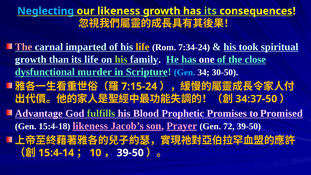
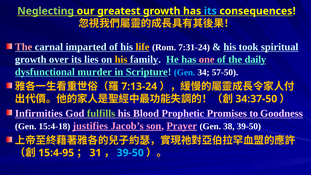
Neglecting colour: light blue -> light green (46, 11)
our likeness: likeness -> greatest (119, 11)
its colour: light green -> light blue (210, 11)
7:34-24: 7:34-24 -> 7:31-24 (194, 47)
than: than -> over (59, 59)
its life: life -> lies (91, 59)
his colour: light green -> yellow (121, 59)
one colour: white -> pink (207, 59)
close: close -> daily (255, 59)
30-50: 30-50 -> 57-50 (225, 72)
7:15-24: 7:15-24 -> 7:13-24 (139, 86)
Advantage: Advantage -> Infirmities (39, 113)
Promised: Promised -> Goodness (281, 113)
15:4-18 likeness: likeness -> justifies (90, 126)
72: 72 -> 38 (229, 126)
15:4-14: 15:4-14 -> 15:4-95 (56, 153)
10: 10 -> 31 (95, 153)
39-50 colour: white -> light blue (130, 153)
